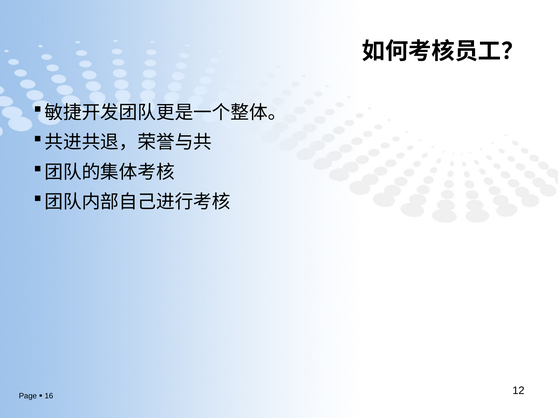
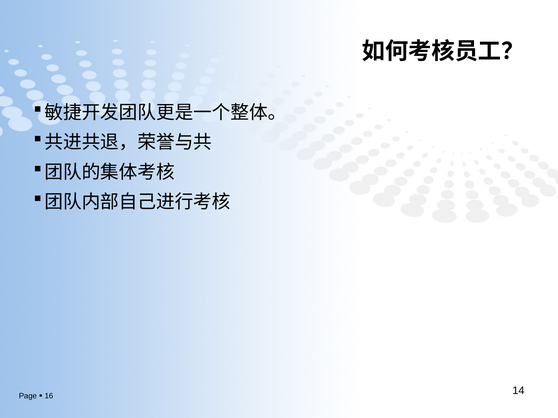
12: 12 -> 14 (518, 391)
